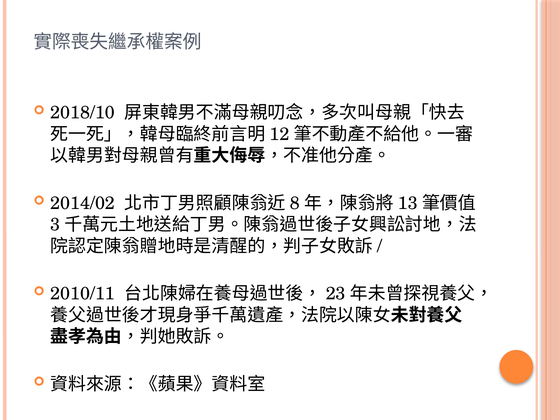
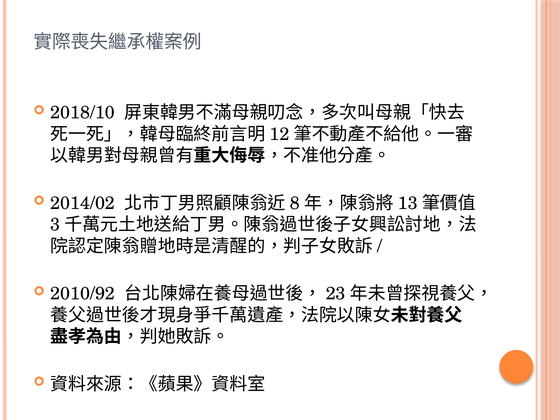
2010/11: 2010/11 -> 2010/92 (83, 294)
